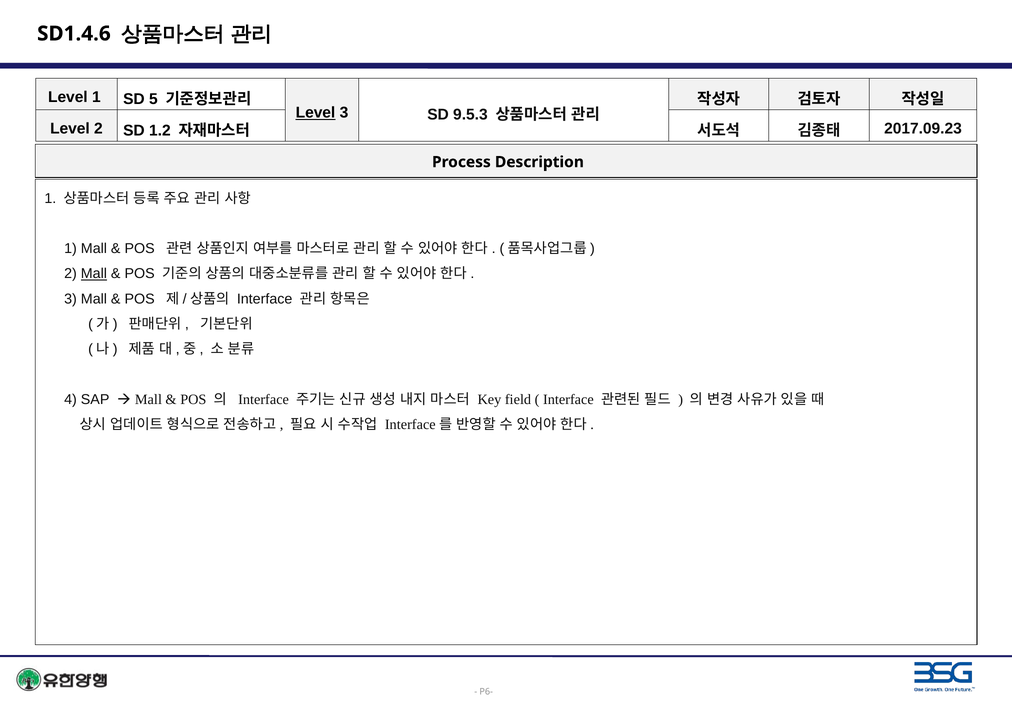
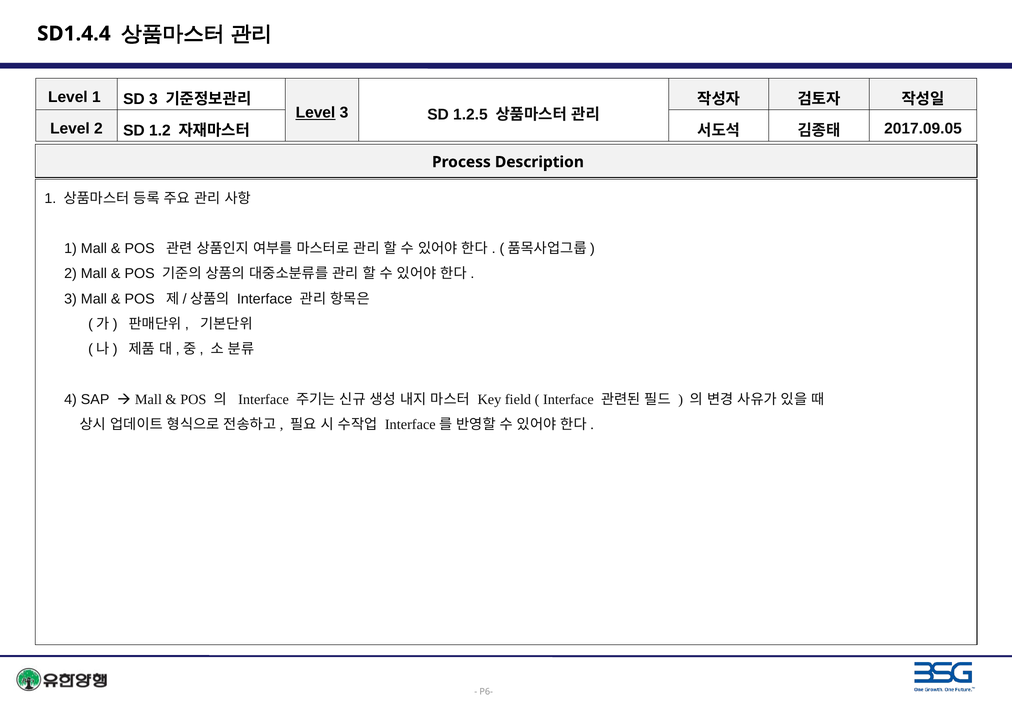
SD1.4.6: SD1.4.6 -> SD1.4.4 (74, 34)
SD 5: 5 -> 3 (153, 99)
9.5.3: 9.5.3 -> 1.2.5 (470, 115)
2017.09.23: 2017.09.23 -> 2017.09.05 (923, 128)
Mall underline: present -> none (94, 274)
